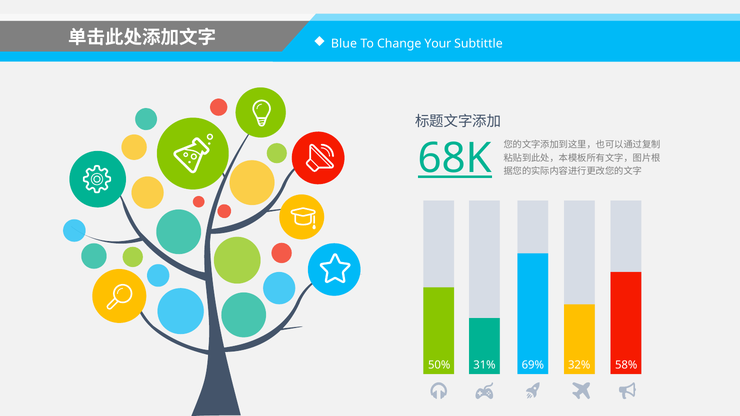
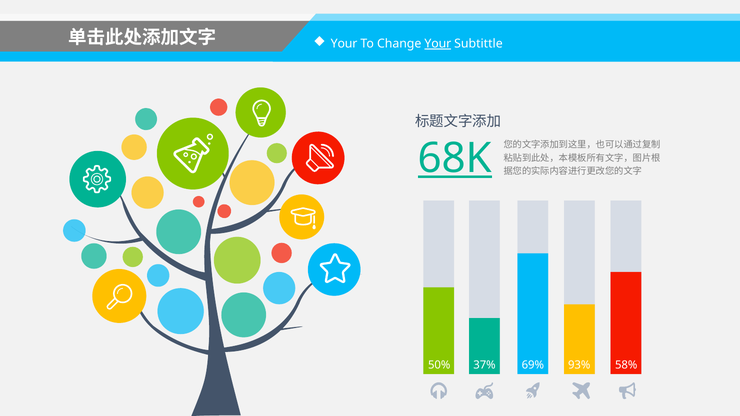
Blue: Blue -> Your (344, 44)
Your underline: none -> present (438, 44)
31%: 31% -> 37% (485, 365)
32%: 32% -> 93% (579, 365)
